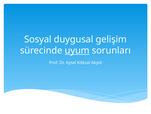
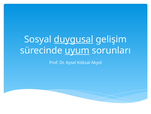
duygusal underline: none -> present (74, 39)
